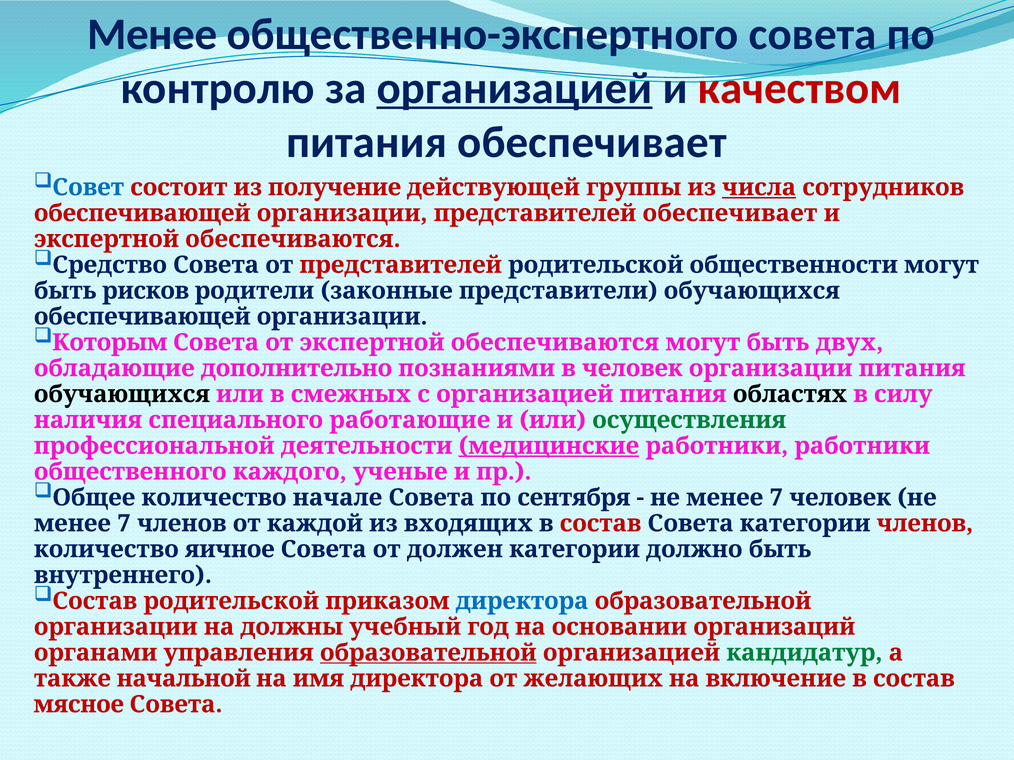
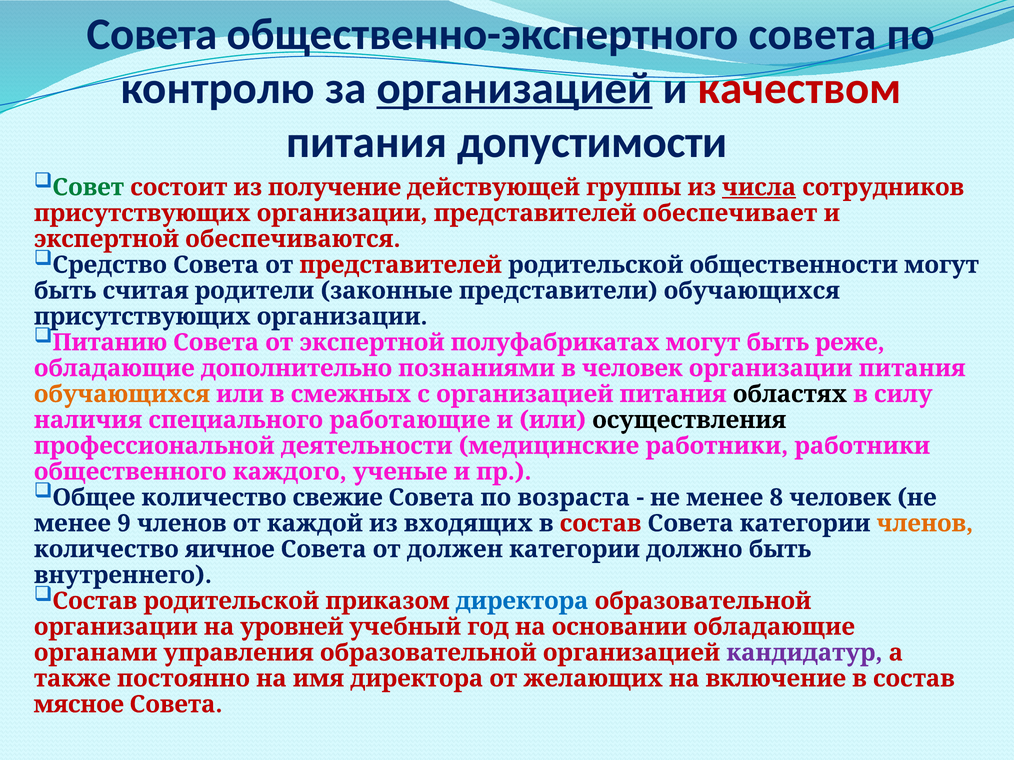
Менее: Менее -> Совета (152, 34)
питания обеспечивает: обеспечивает -> допустимости (592, 142)
Совет colour: blue -> green (88, 187)
обеспечивающей: обеспечивающей -> присутствующих (142, 213)
рисков: рисков -> считая (146, 291)
обеспечивающей: обеспечивающей -> присутствующих (142, 317)
Которым: Которым -> Питанию (110, 343)
от экспертной обеспечиваются: обеспечиваются -> полуфабрикатах (555, 343)
двух: двух -> реже (850, 343)
обучающихся colour: black -> orange (122, 394)
осуществления colour: green -> black (689, 420)
медицинские underline: present -> none (549, 446)
начале: начале -> свежие (338, 498)
сентября: сентября -> возраста (574, 498)
7: 7 -> 8 (776, 498)
7: 7 -> 9 (124, 524)
членов colour: red -> orange (925, 524)
должны: должны -> уровней (292, 627)
основании организаций: организаций -> обладающие (774, 627)
образовательной underline: present -> none (428, 653)
кандидатур colour: green -> purple (804, 653)
начальной: начальной -> постоянно (184, 679)
